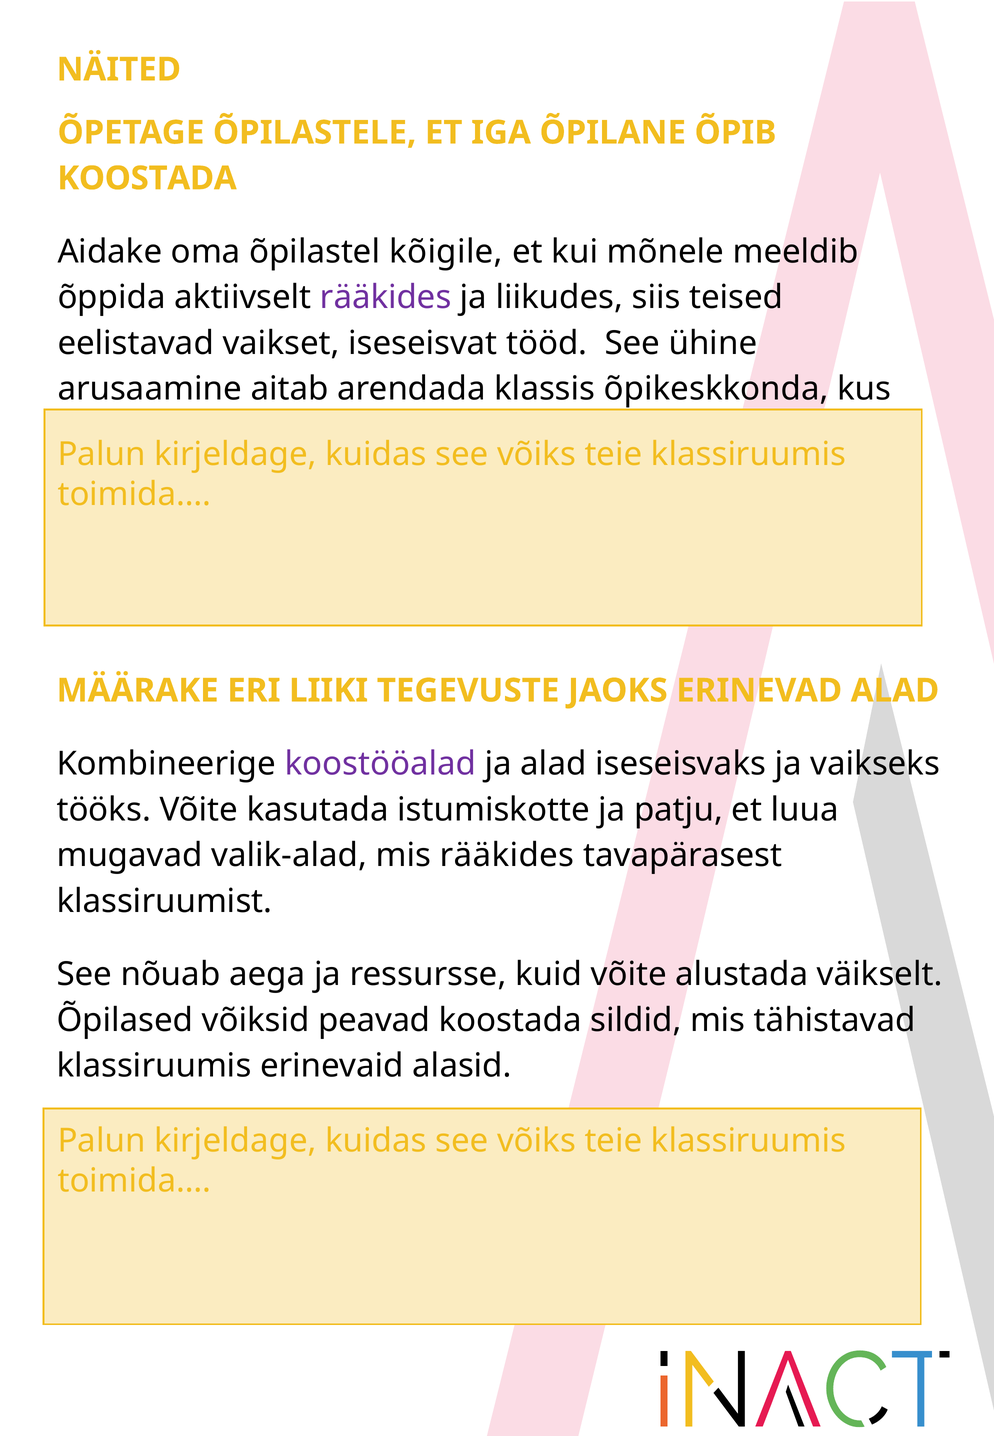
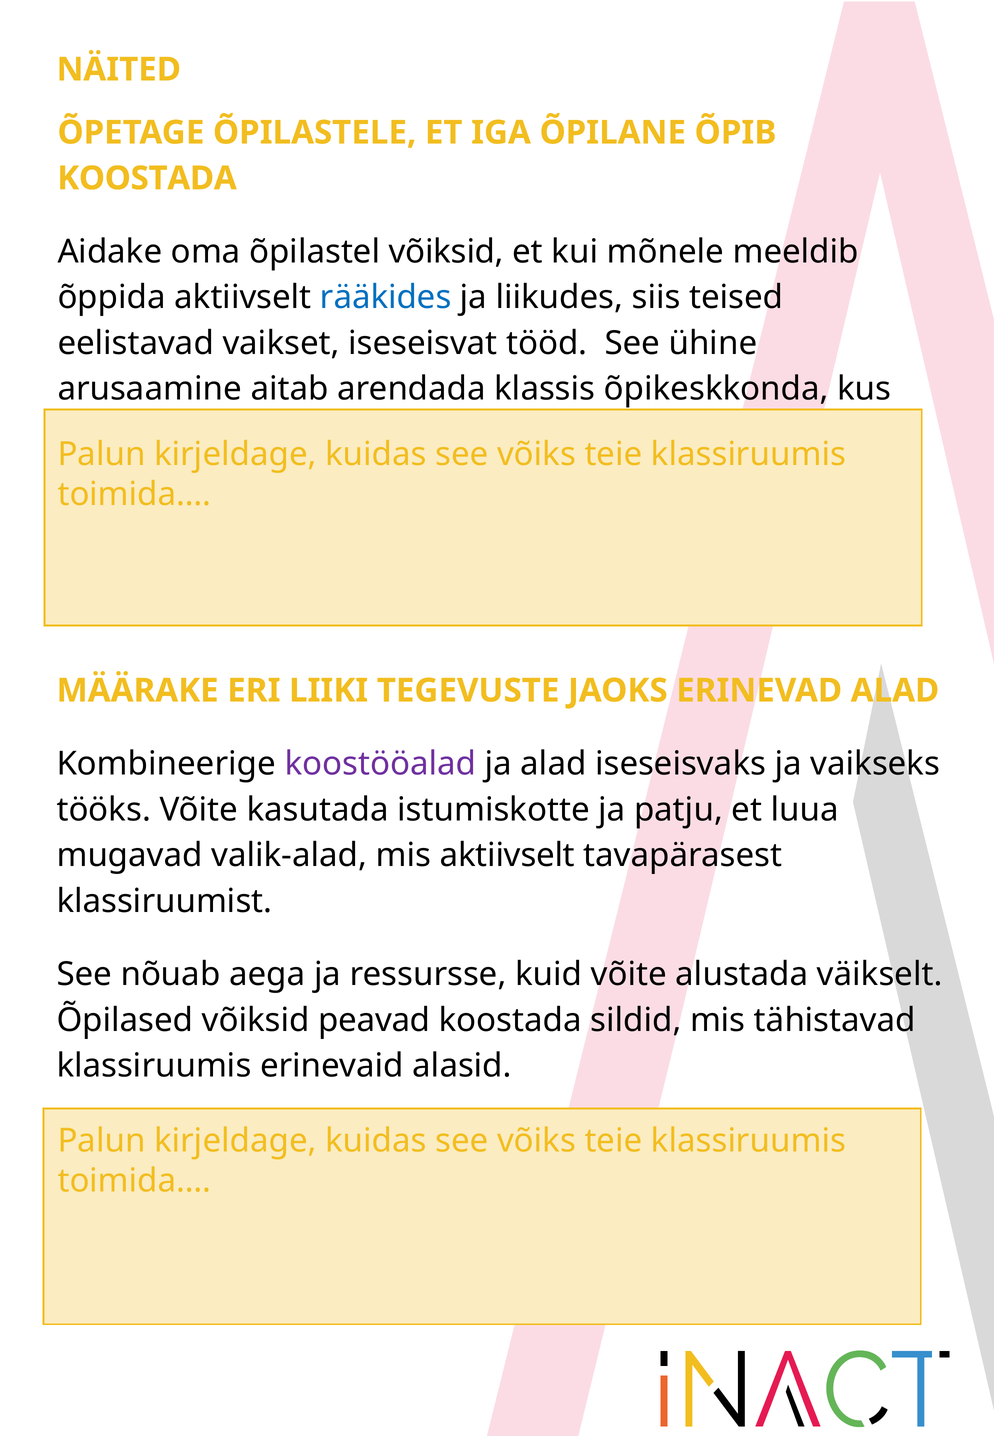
õpilastel kõigile: kõigile -> võiksid (446, 252)
rääkides colour: purple -> blue (386, 297)
mis rääkides: rääkides -> aktiivselt (507, 855)
